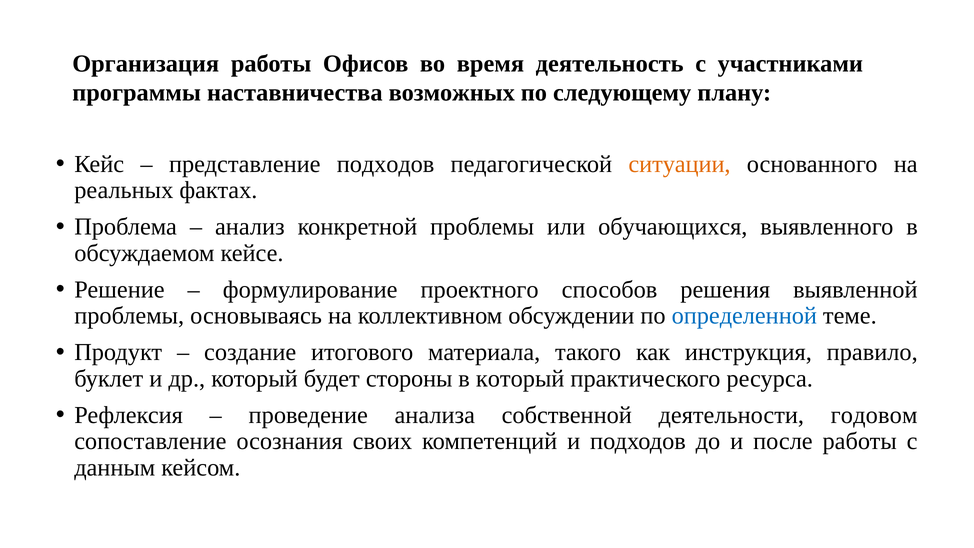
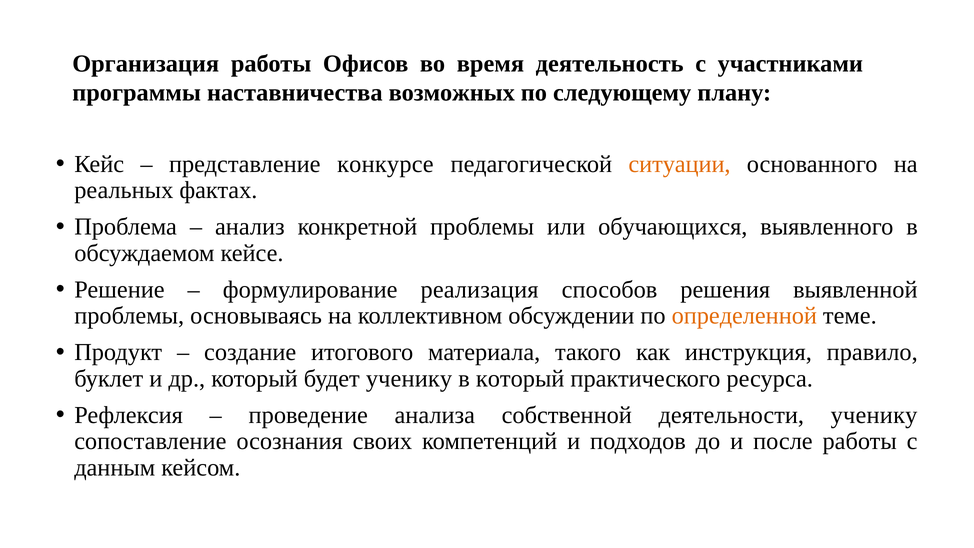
представление подходов: подходов -> конкурсе (385, 164)
проектного: проектного -> реализация (480, 290)
определенной colour: blue -> orange (744, 316)
будет стороны: стороны -> ученику (409, 379)
деятельности годовом: годовом -> ученику (874, 415)
